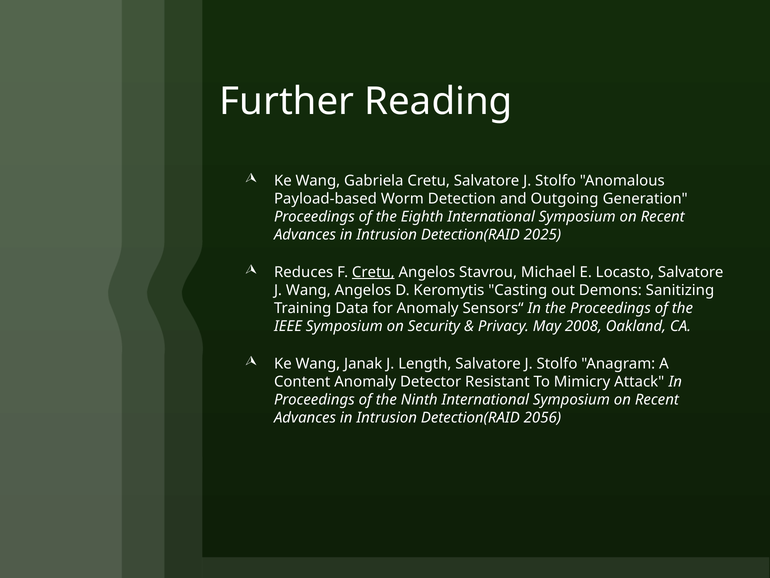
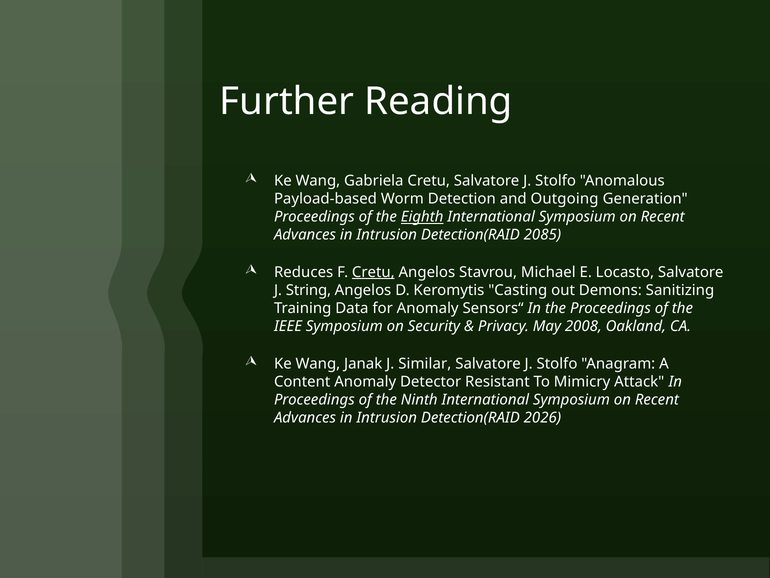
Eighth underline: none -> present (422, 217)
2025: 2025 -> 2085 (542, 235)
J Wang: Wang -> String (308, 290)
Length: Length -> Similar (425, 363)
2056: 2056 -> 2026 (542, 417)
